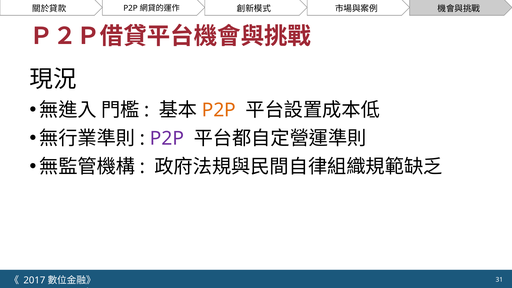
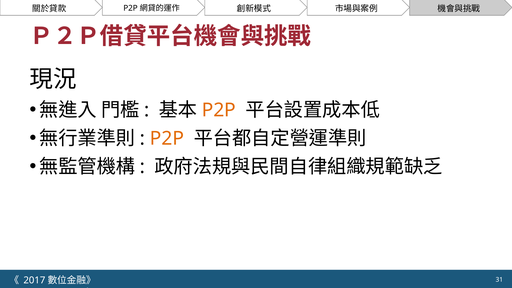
P2P colour: purple -> orange (167, 139)
